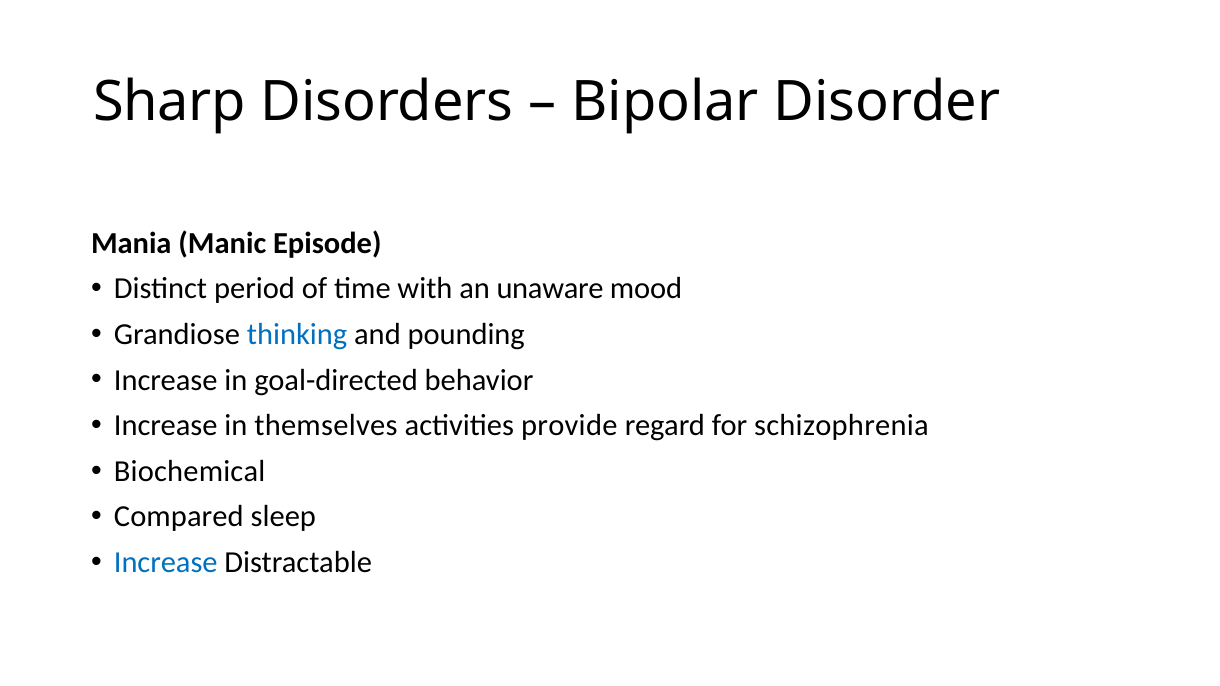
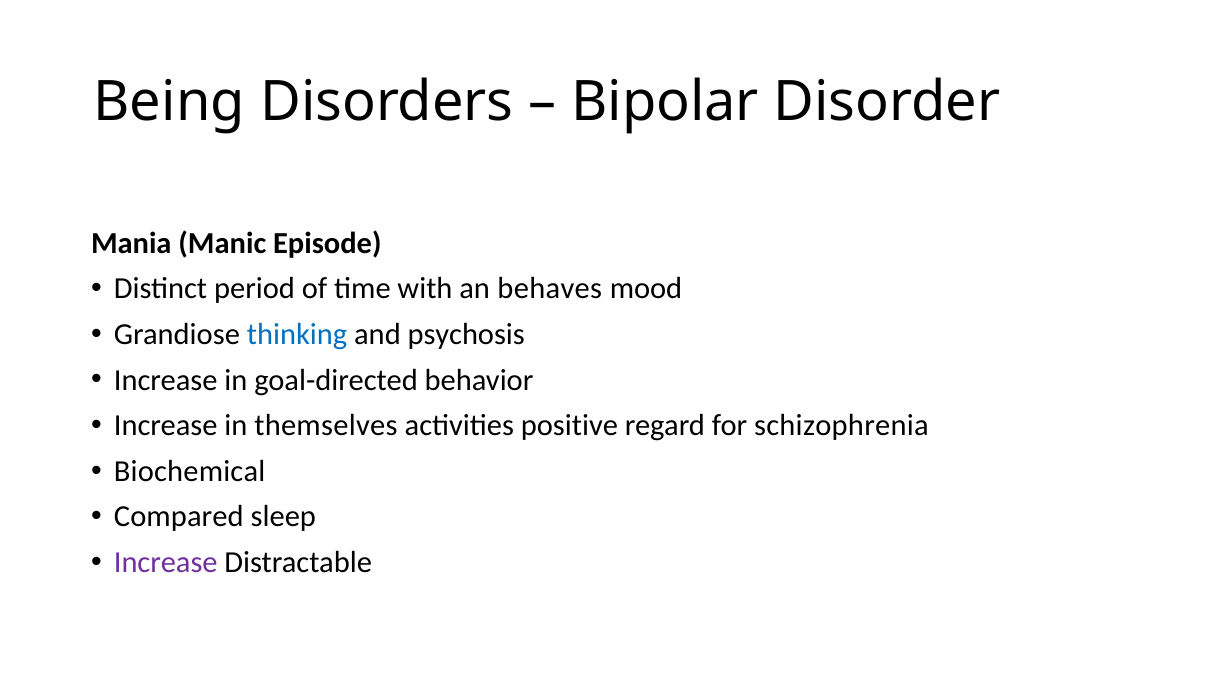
Sharp: Sharp -> Being (169, 102)
unaware: unaware -> behaves (550, 289)
pounding: pounding -> psychosis (466, 335)
provide: provide -> positive (569, 426)
Increase colour: blue -> purple (166, 563)
